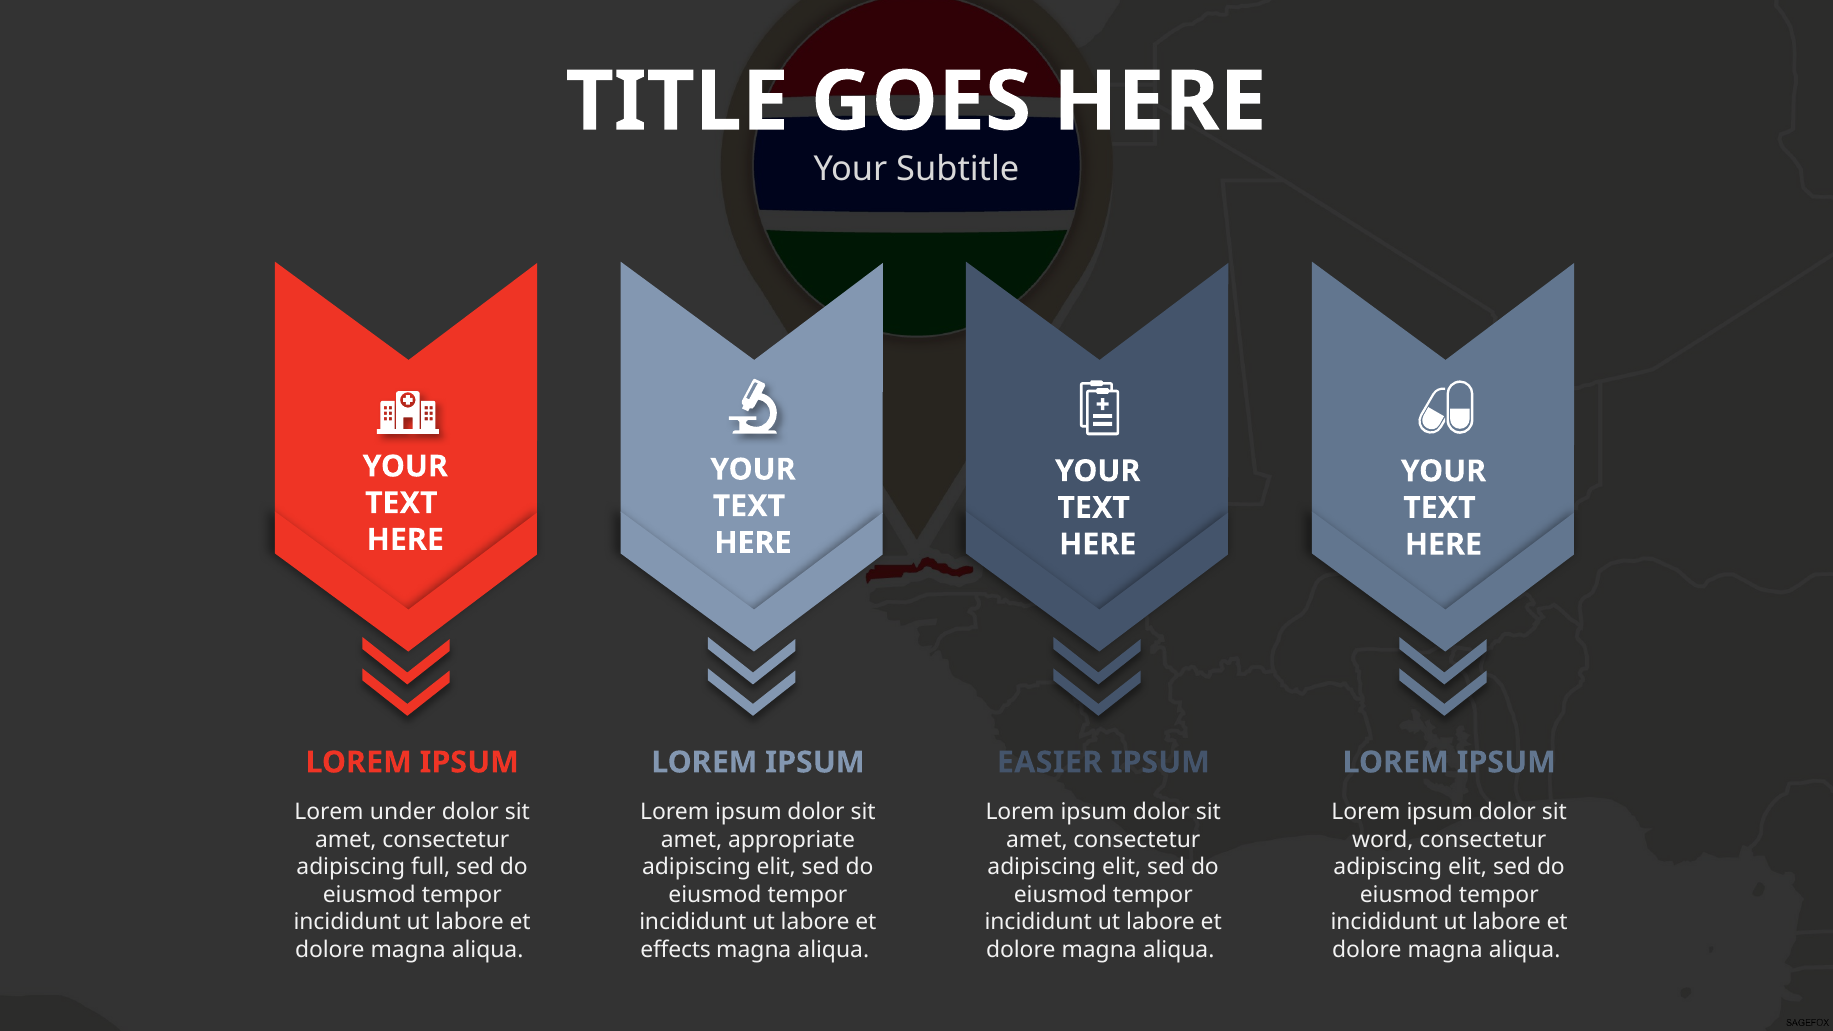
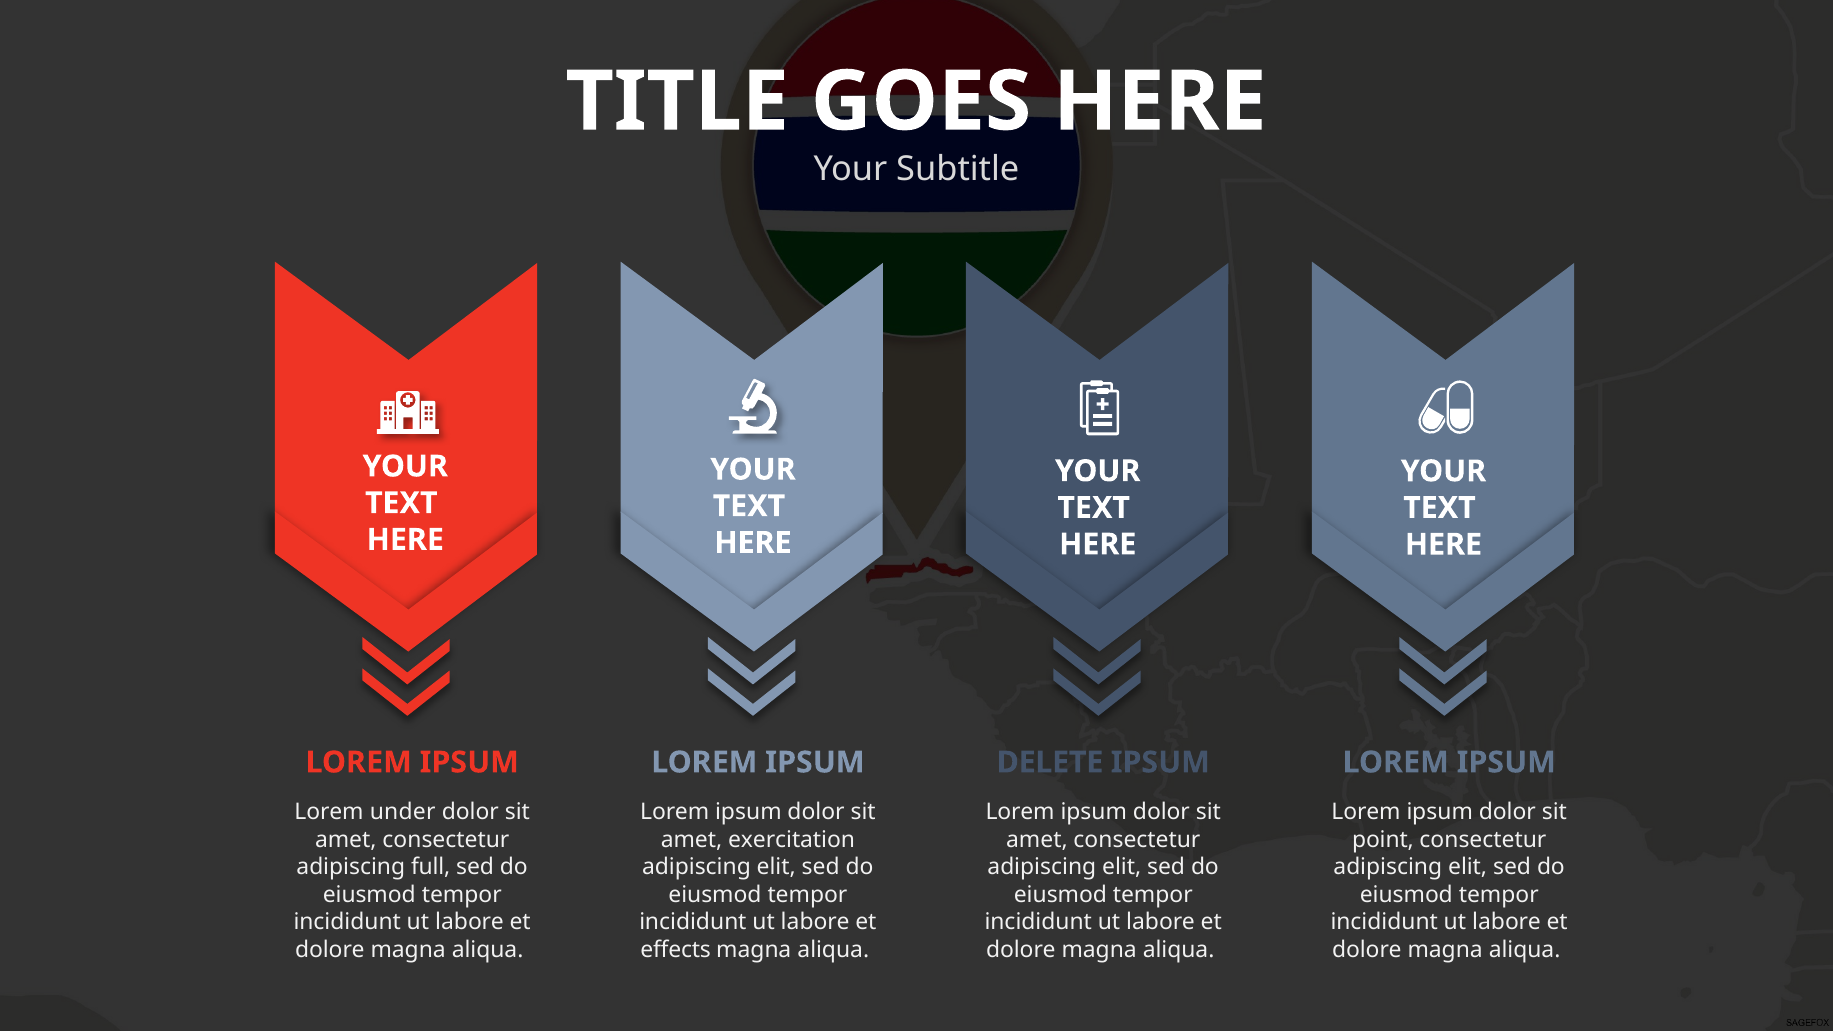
EASIER: EASIER -> DELETE (1050, 762)
appropriate: appropriate -> exercitation (792, 840)
word: word -> point (1383, 840)
